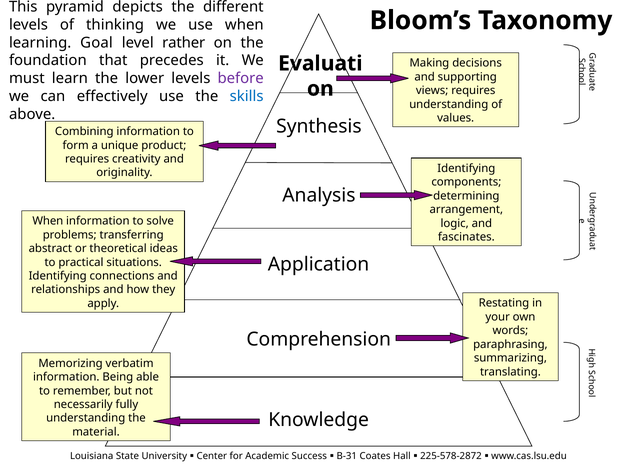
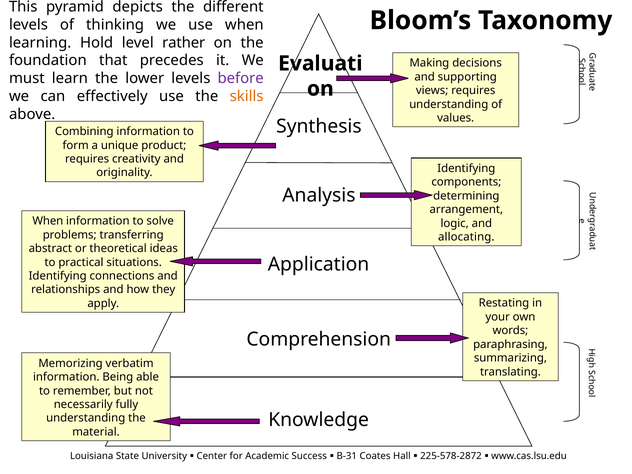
Goal: Goal -> Hold (97, 43)
skills colour: blue -> orange (247, 96)
fascinates: fascinates -> allocating (466, 237)
